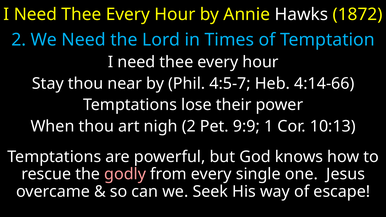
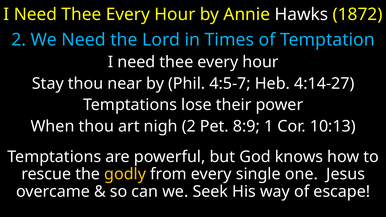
4:14-66: 4:14-66 -> 4:14-27 (324, 84)
9:9: 9:9 -> 8:9 (246, 126)
godly colour: pink -> yellow (125, 174)
